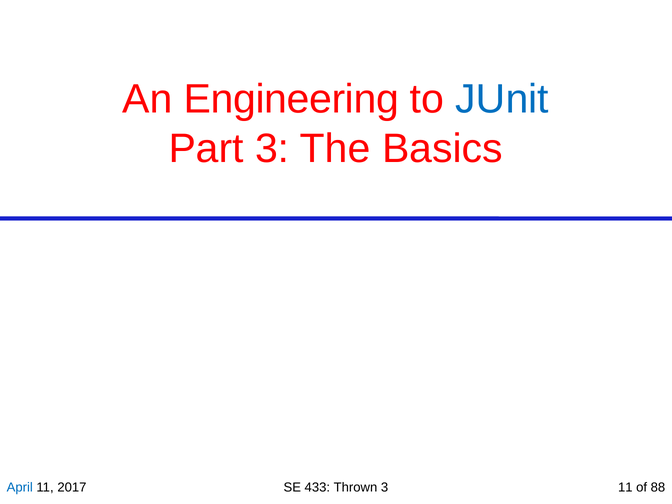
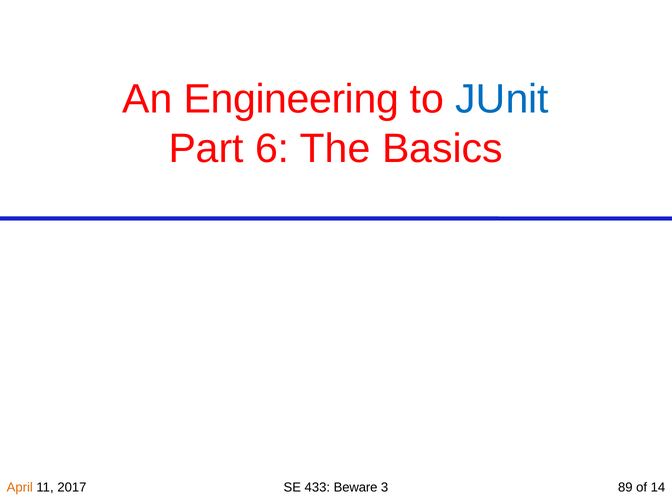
Part 3: 3 -> 6 (272, 149)
April colour: blue -> orange (20, 487)
Thrown: Thrown -> Beware (356, 487)
3 11: 11 -> 89 (625, 487)
88: 88 -> 14 (658, 487)
